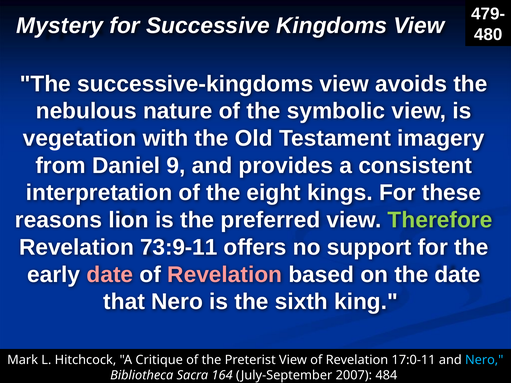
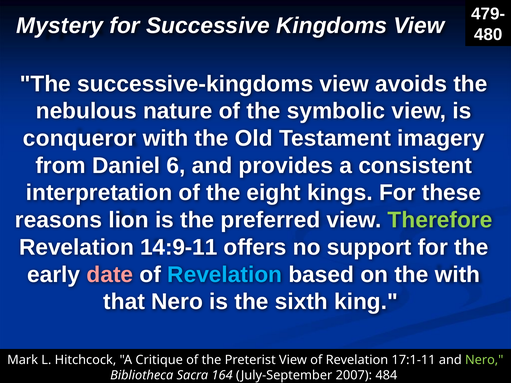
vegetation: vegetation -> conqueror (80, 138)
9: 9 -> 6 (176, 166)
73:9-11: 73:9-11 -> 14:9-11 (179, 247)
Revelation colour: pink -> light blue (225, 275)
the date: date -> with (457, 275)
17:0-11: 17:0-11 -> 17:1-11 (414, 360)
Nero colour: light blue -> light green (484, 360)
